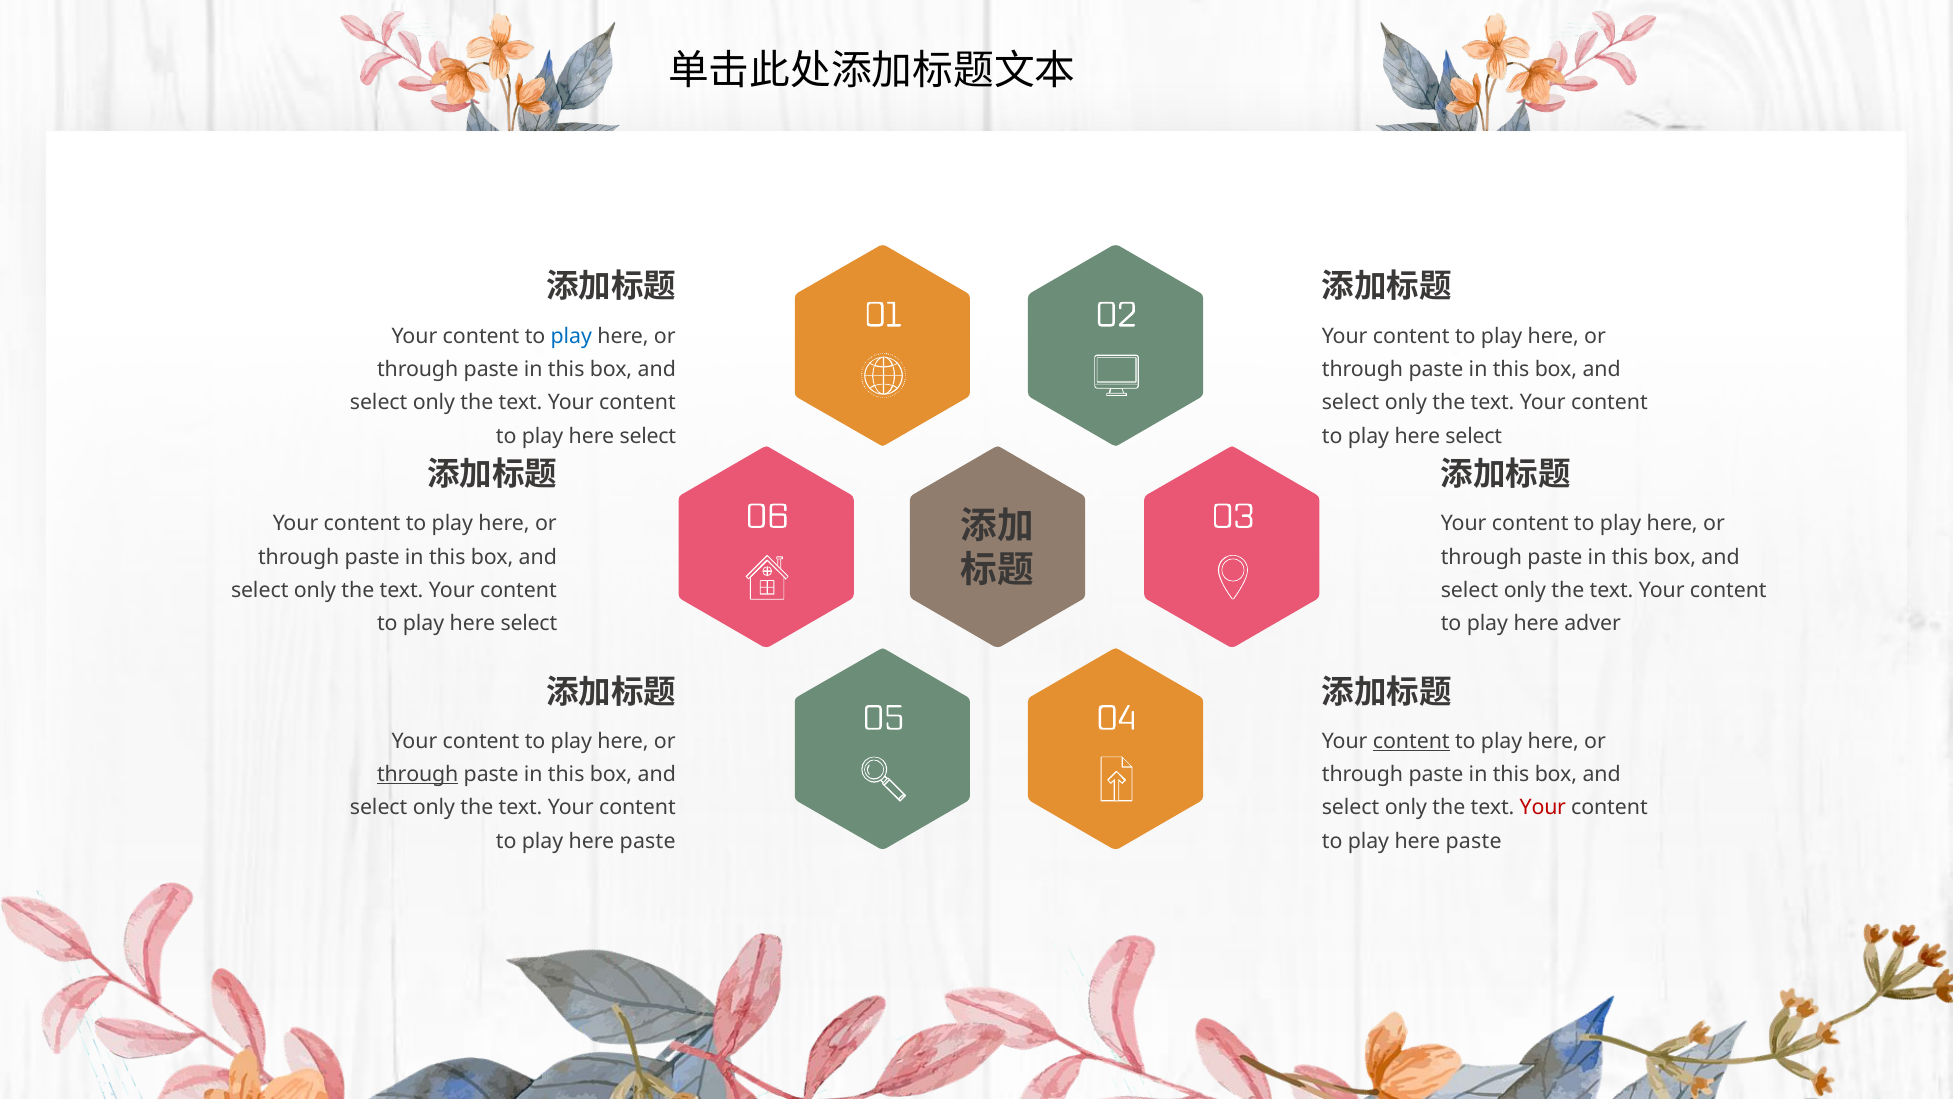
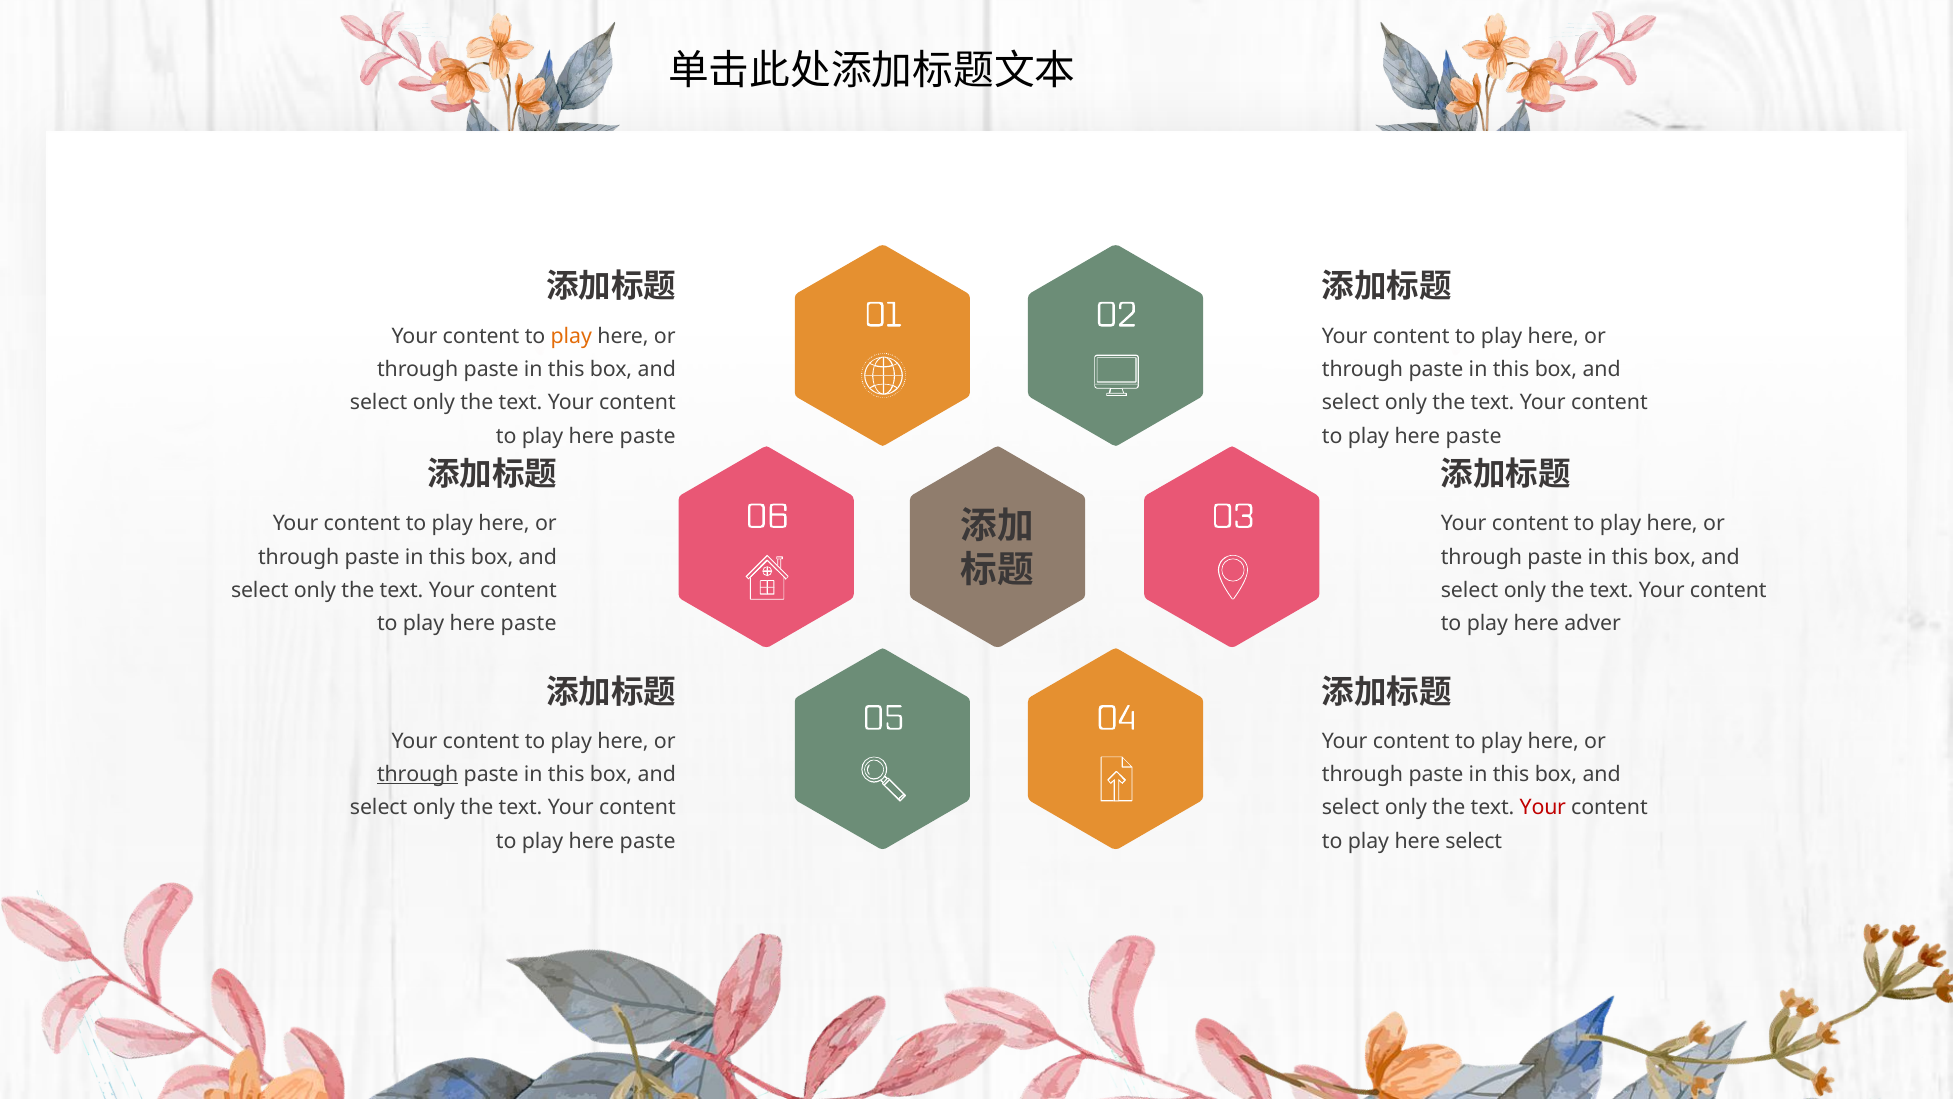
play colour: blue -> orange (571, 336)
select: select -> paste (648, 436)
select: select -> paste (1474, 436)
select: select -> paste (529, 623)
content underline: present -> none (1411, 741)
paste: paste -> select (1474, 841)
